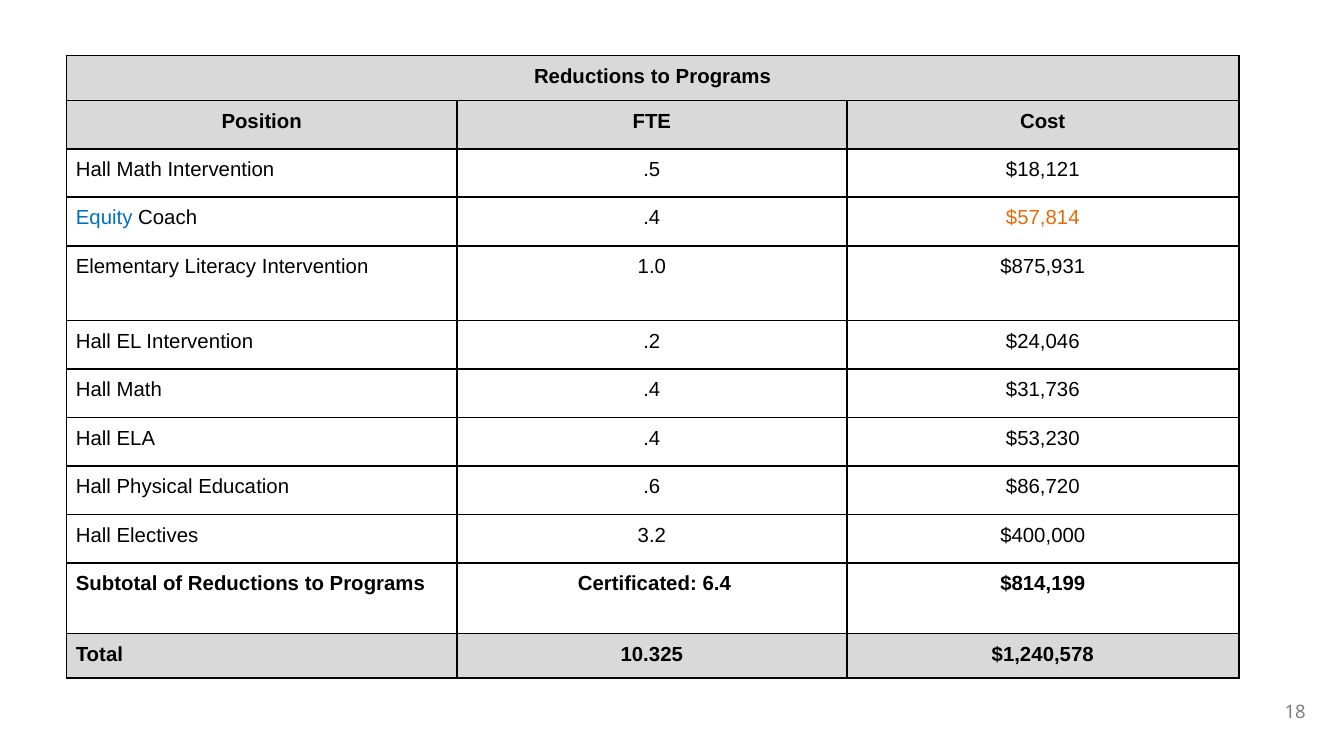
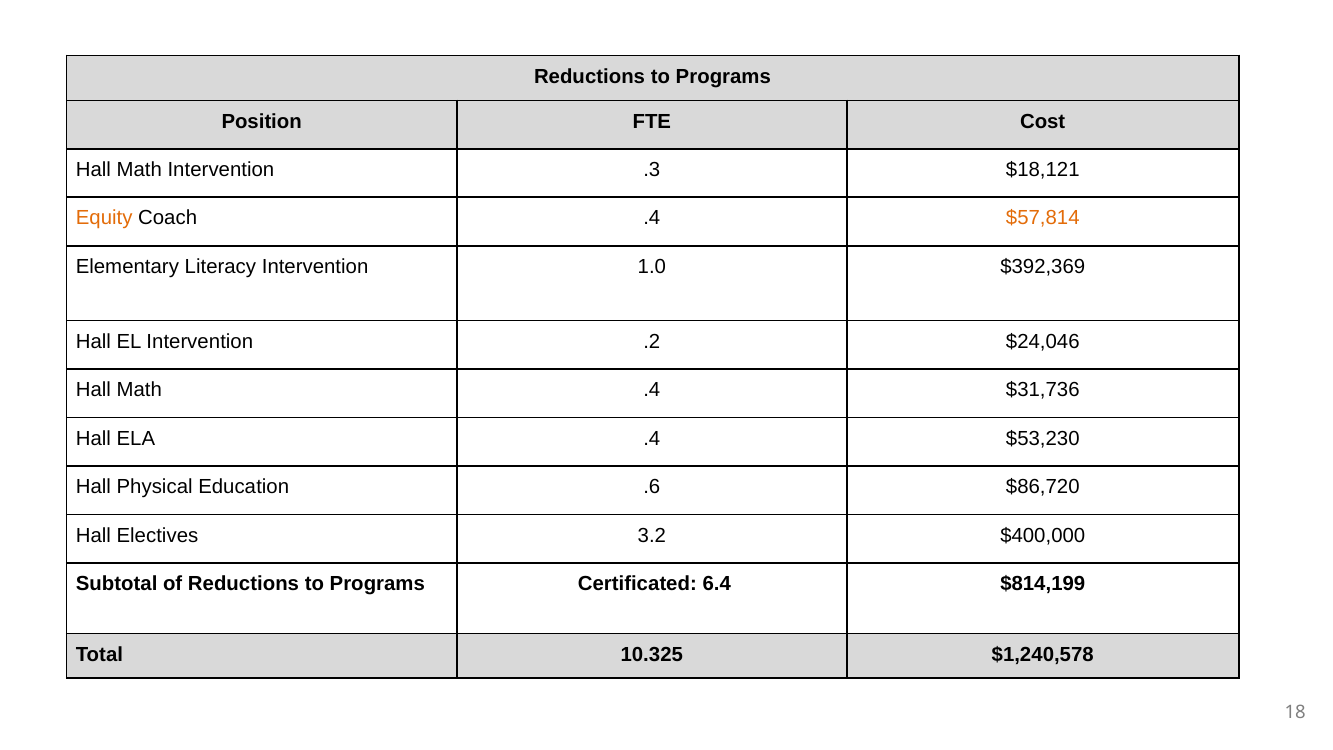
.5: .5 -> .3 (652, 170)
Equity colour: blue -> orange (104, 218)
$875,931: $875,931 -> $392,369 (1043, 267)
